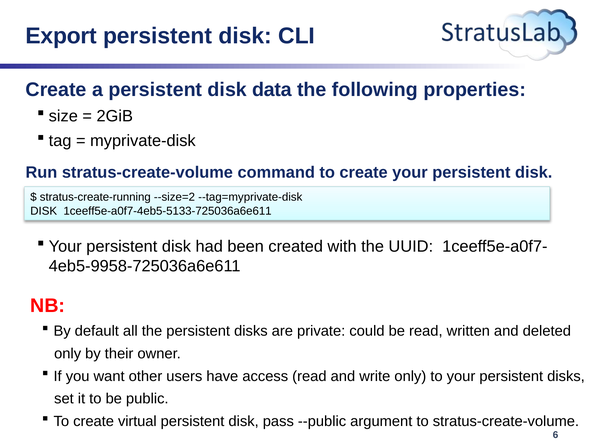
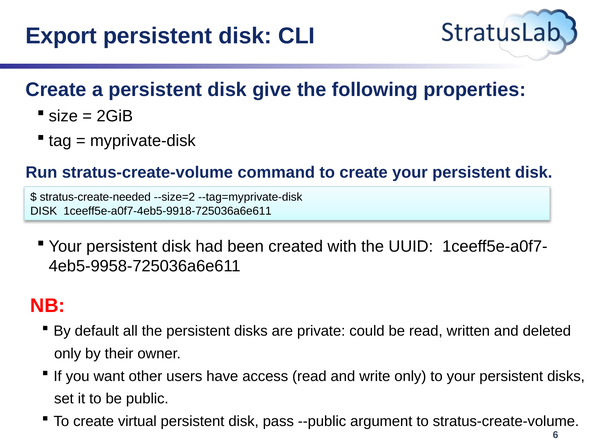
data: data -> give (272, 90)
stratus-create-running: stratus-create-running -> stratus-create-needed (95, 197)
1ceeff5e-a0f7-4eb5-5133-725036a6e611: 1ceeff5e-a0f7-4eb5-5133-725036a6e611 -> 1ceeff5e-a0f7-4eb5-9918-725036a6e611 (168, 211)
